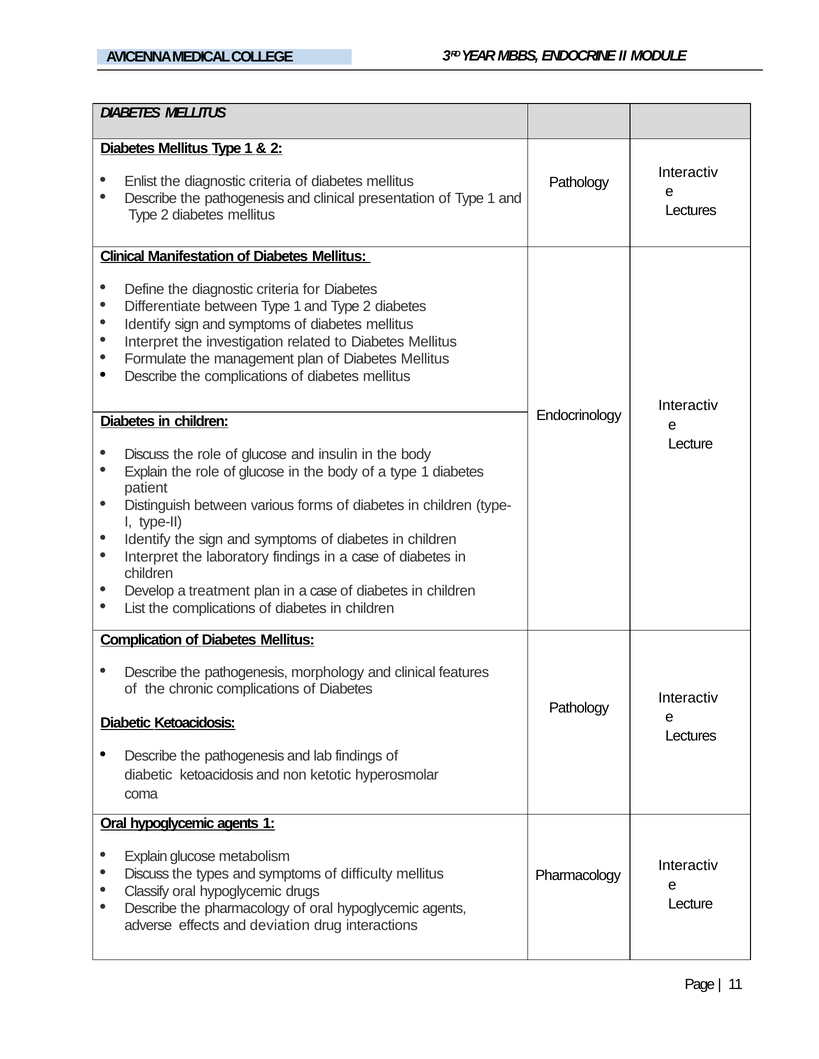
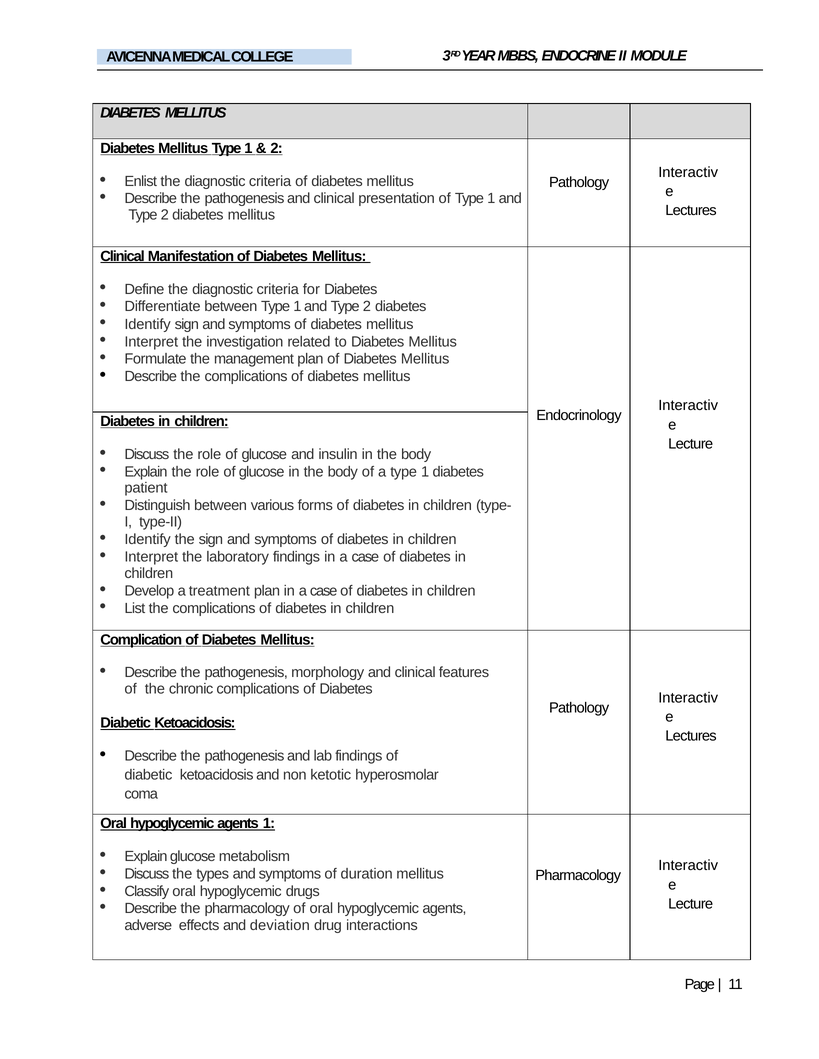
difficulty: difficulty -> duration (367, 875)
